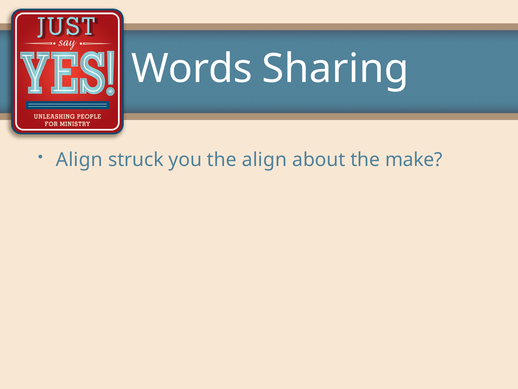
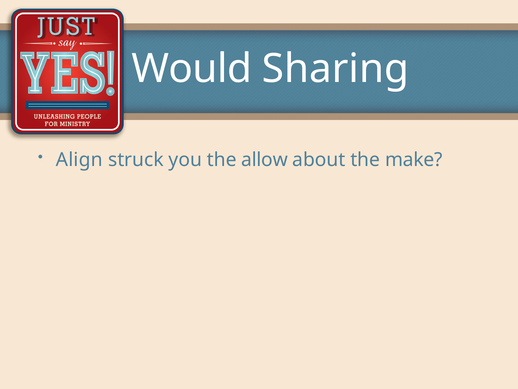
Words: Words -> Would (192, 69)
the align: align -> allow (265, 160)
